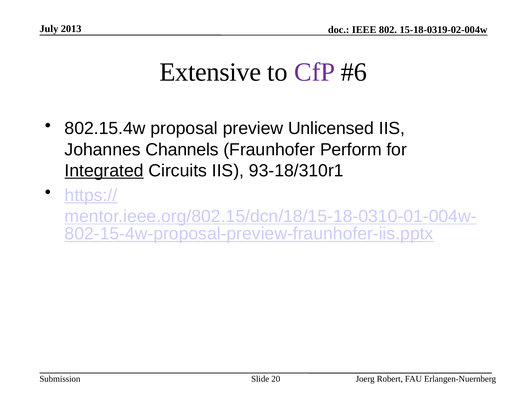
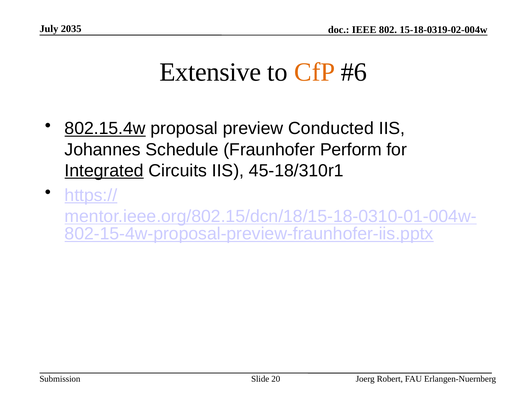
2013: 2013 -> 2035 (71, 29)
CfP colour: purple -> orange (315, 72)
802.15.4w underline: none -> present (105, 129)
Unlicensed: Unlicensed -> Conducted (331, 129)
Channels: Channels -> Schedule (182, 150)
93-18/310r1: 93-18/310r1 -> 45-18/310r1 (296, 171)
